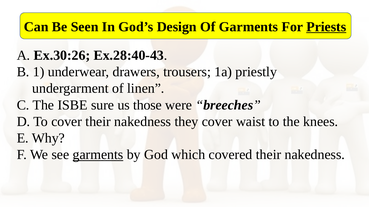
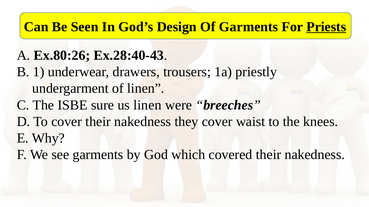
Ex.30:26: Ex.30:26 -> Ex.80:26 (62, 55)
us those: those -> linen (147, 105)
garments underline: present -> none (98, 155)
